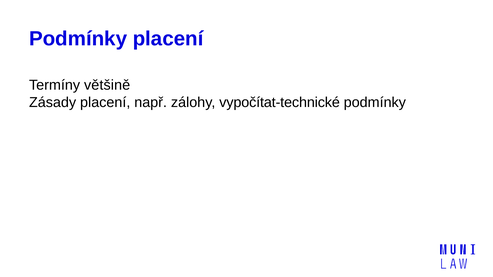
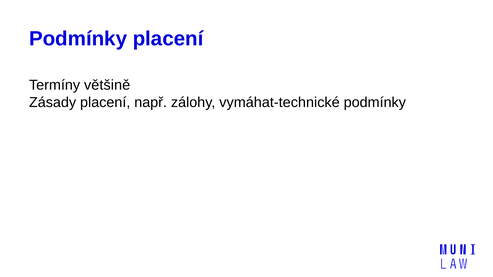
vypočítat-technické: vypočítat-technické -> vymáhat-technické (280, 103)
